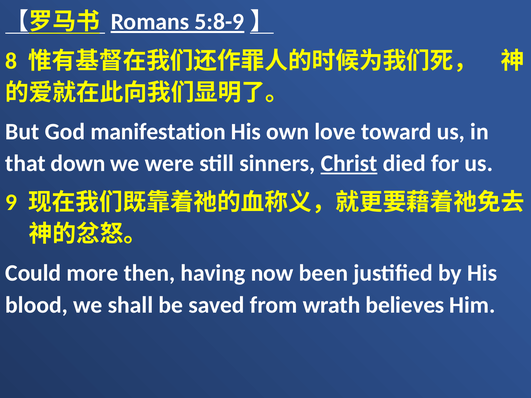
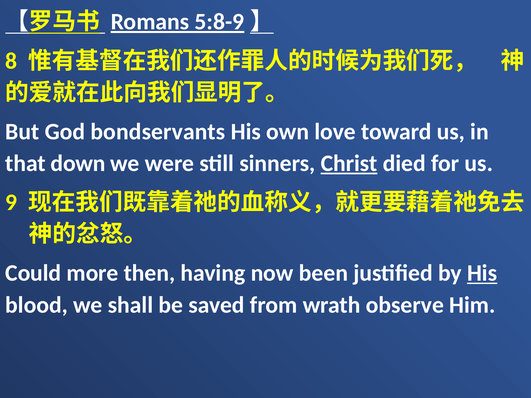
manifestation: manifestation -> bondservants (158, 132)
His underline: none -> present (482, 273)
believes: believes -> observe (405, 305)
